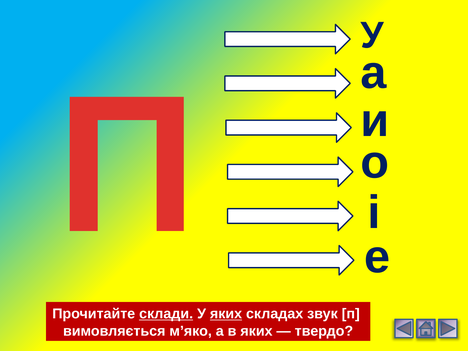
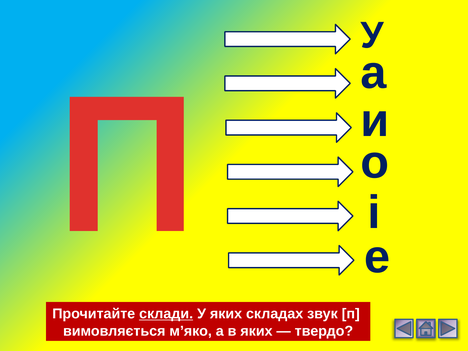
яких underline: present -> none (226, 314)
